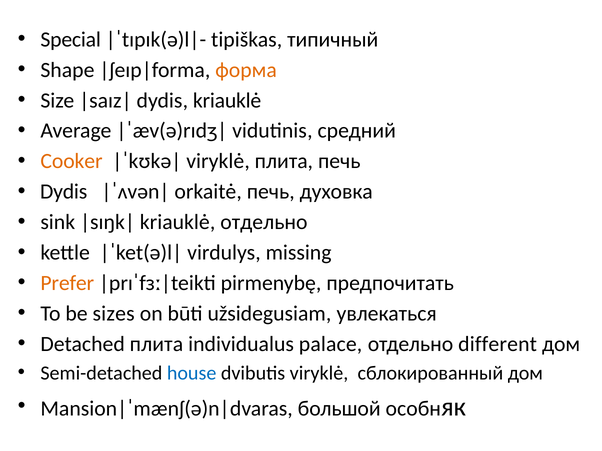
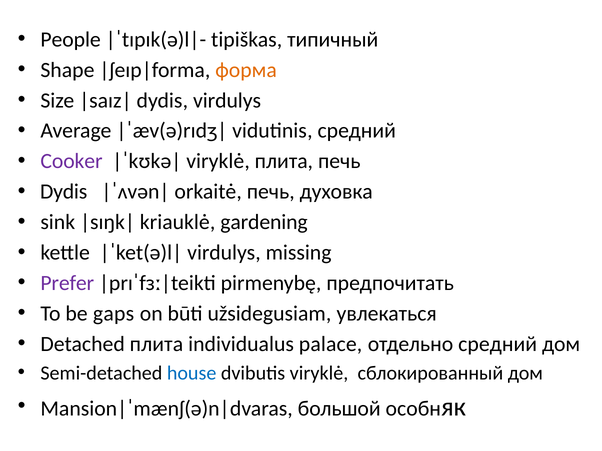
Special: Special -> People (71, 40)
dydis kriauklė: kriauklė -> virdulys (227, 100)
Cooker colour: orange -> purple (72, 161)
kriauklė отдельно: отдельно -> gardening (264, 222)
Prefer colour: orange -> purple (67, 283)
sizes: sizes -> gaps (114, 314)
отдельно different: different -> средний (498, 344)
